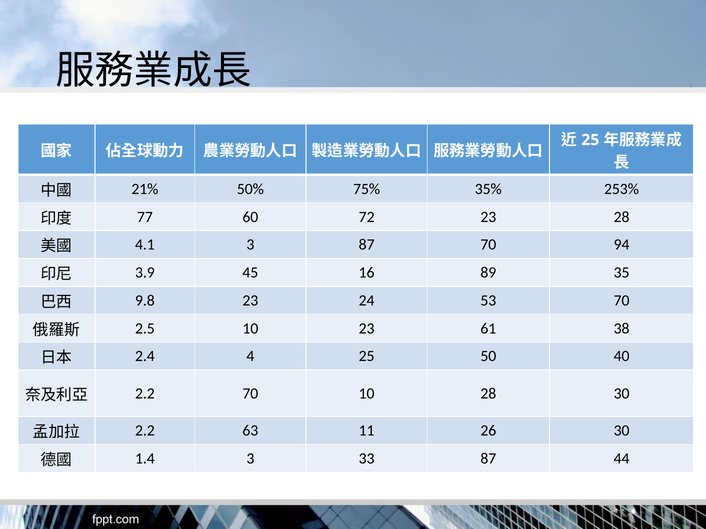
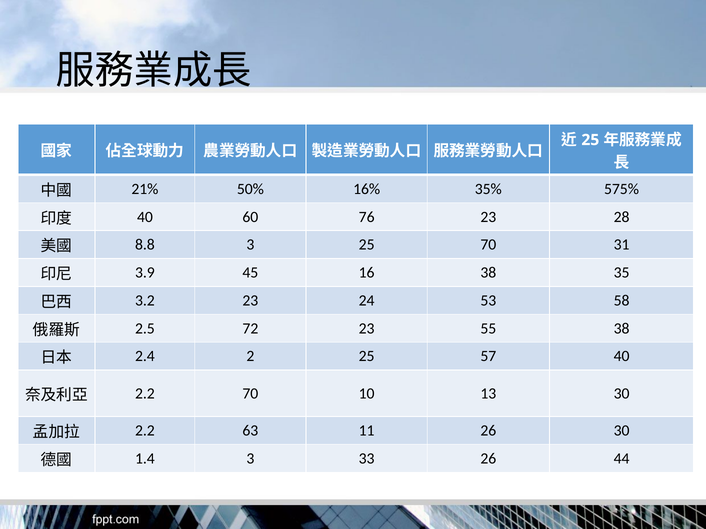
75%: 75% -> 16% (367, 189)
253%: 253% -> 575% (622, 189)
77: 77 -> 40 (145, 217)
72: 72 -> 76 (367, 217)
4.1: 4.1 -> 8.8 (145, 245)
3 87: 87 -> 25 (367, 245)
94: 94 -> 31 (622, 245)
16 89: 89 -> 38 (488, 273)
9.8: 9.8 -> 3.2 (145, 301)
53 70: 70 -> 58 (622, 301)
2.5 10: 10 -> 72 (250, 329)
61: 61 -> 55 (488, 329)
4: 4 -> 2 (250, 357)
50: 50 -> 57 (488, 357)
10 28: 28 -> 13 (488, 394)
33 87: 87 -> 26 (488, 459)
